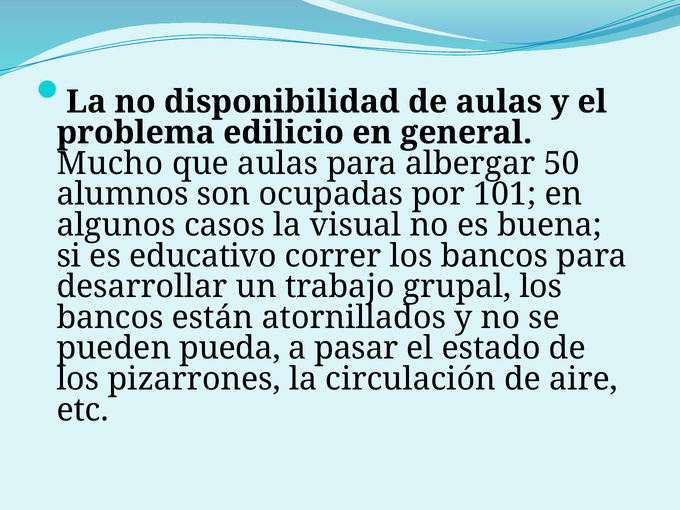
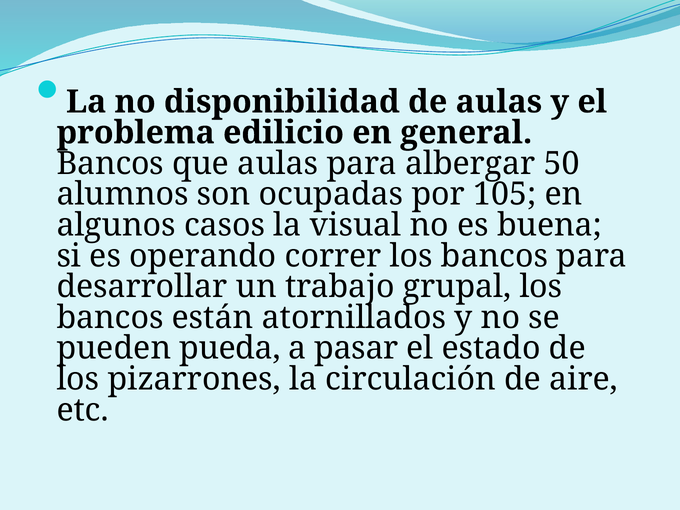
Mucho: Mucho -> Bancos (110, 163)
101: 101 -> 105 (505, 194)
educativo: educativo -> operando (203, 256)
